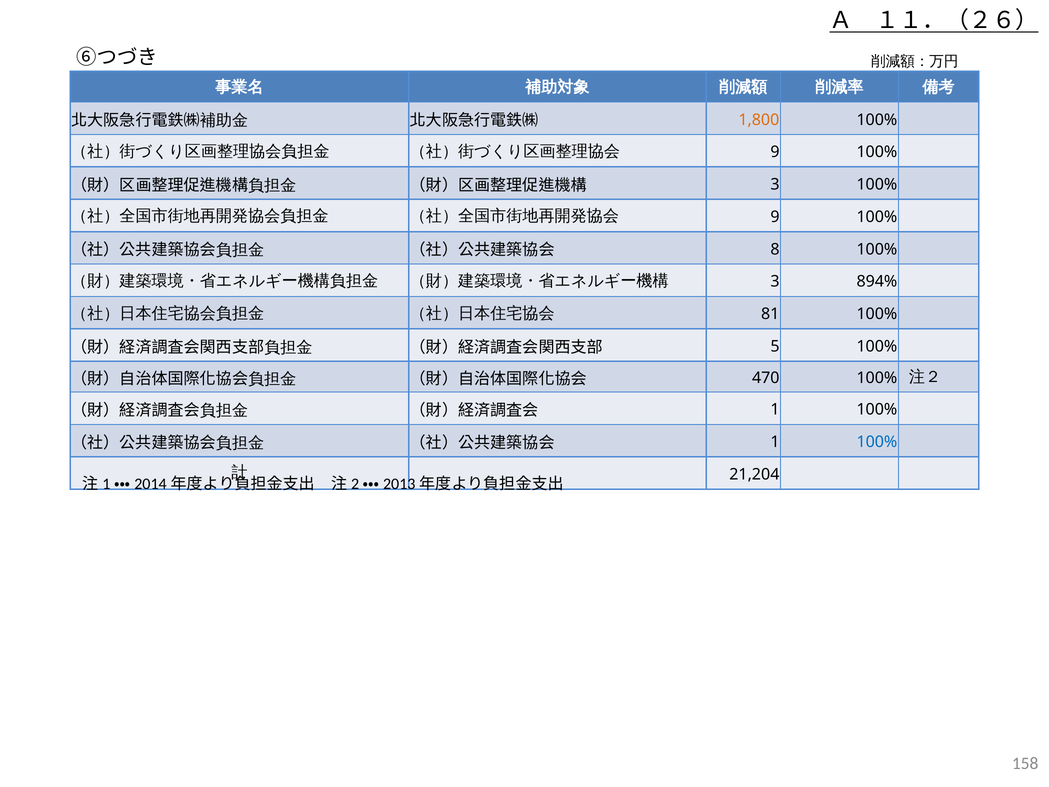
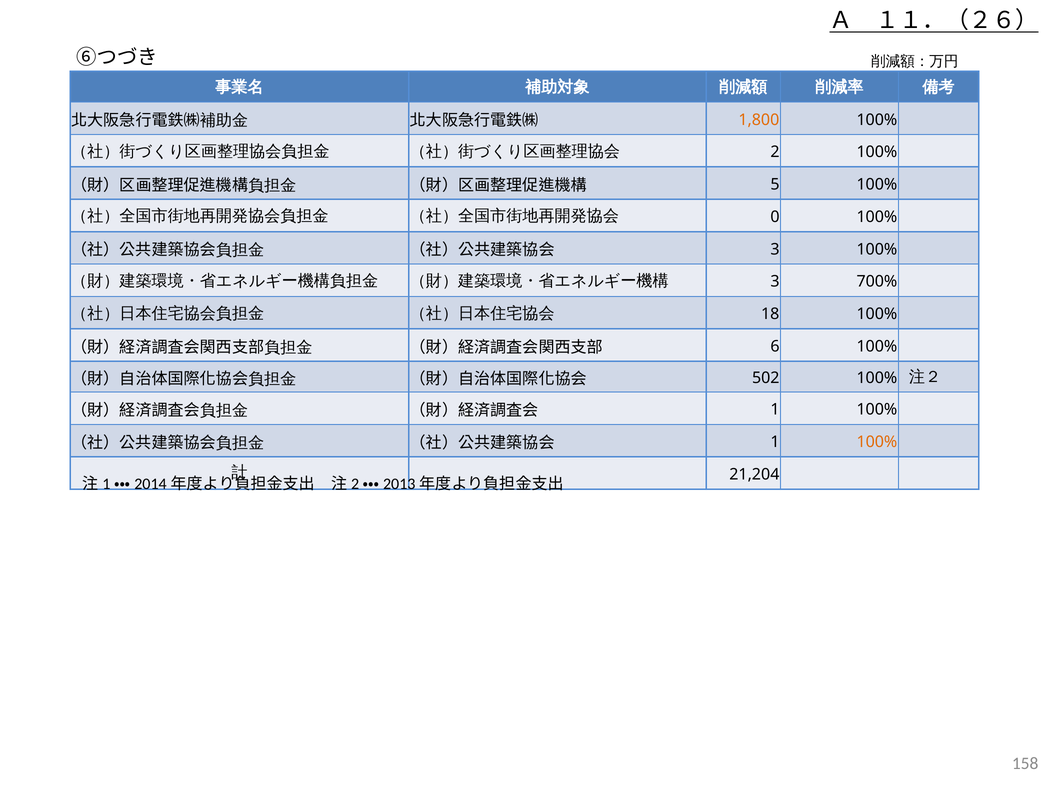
9: 9 -> 2 (775, 152)
3: 3 -> 5 (775, 184)
9: 9 -> 0 (775, 217)
8: 8 -> 3 (775, 249)
894%: 894% -> 700% (877, 282)
81: 81 -> 18 (770, 314)
5: 5 -> 6 (775, 346)
470: 470 -> 502 (766, 378)
100% colour: blue -> orange (877, 442)
